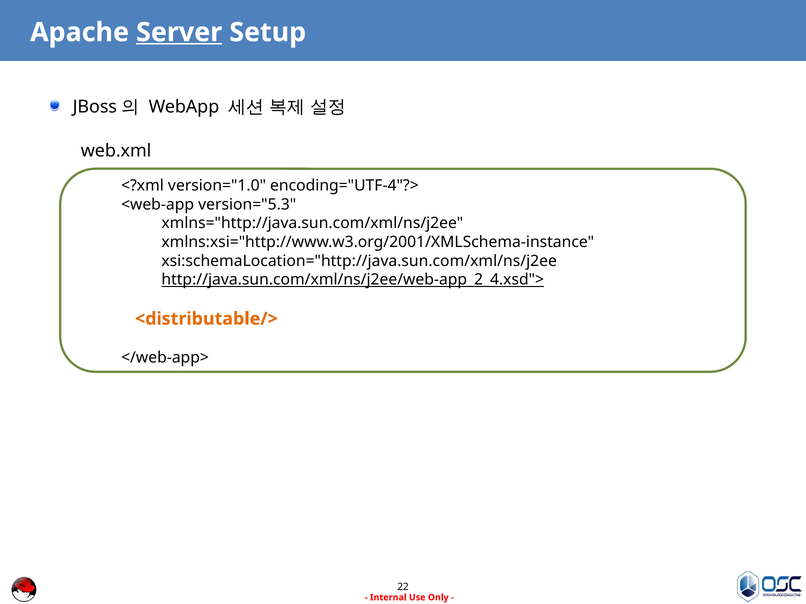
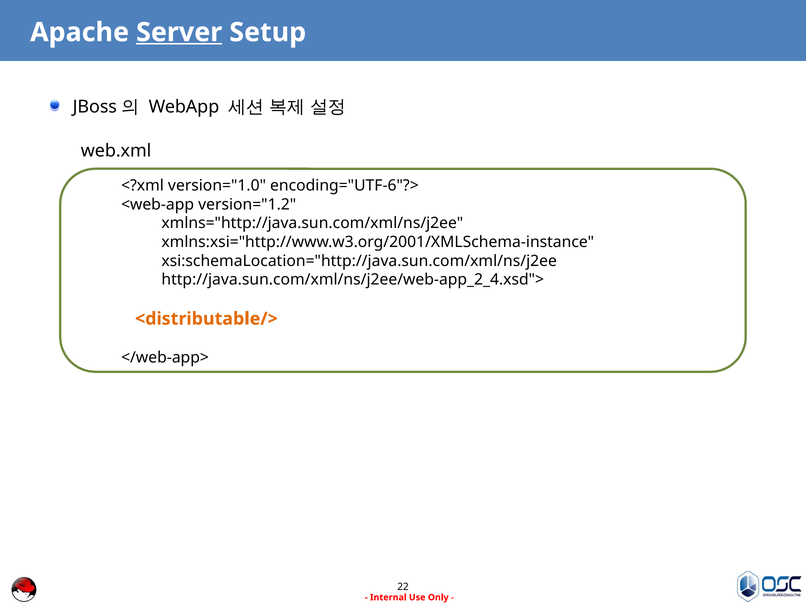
encoding="UTF-4"?>: encoding="UTF-4"?> -> encoding="UTF-6"?> (344, 186)
version="5.3: version="5.3 -> version="1.2 (247, 205)
http://java.sun.com/xml/ns/j2ee/web-app_2_4.xsd"> underline: present -> none (353, 280)
